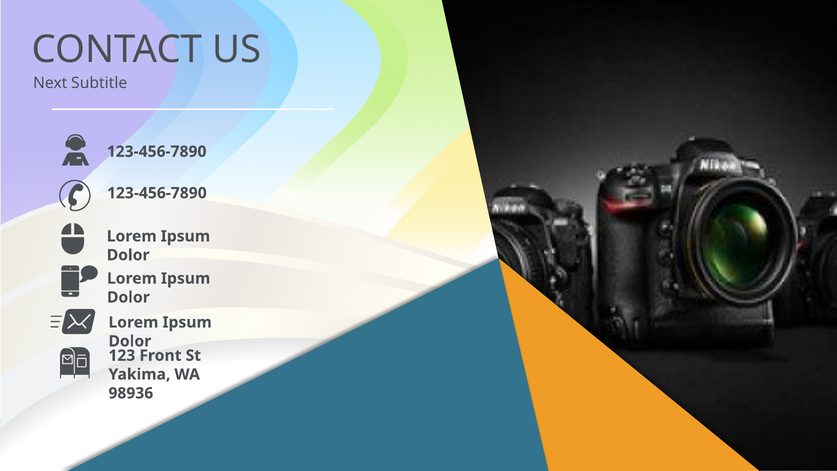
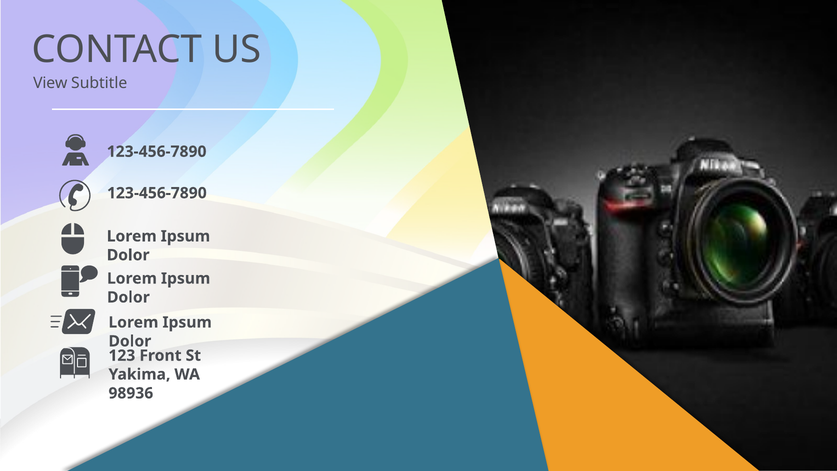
Next: Next -> View (50, 83)
